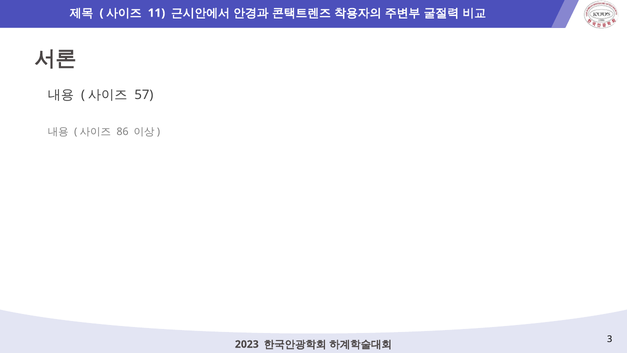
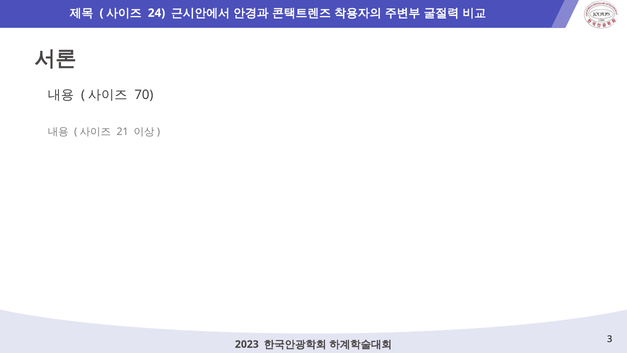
11: 11 -> 24 (157, 13)
57: 57 -> 70 (144, 95)
86: 86 -> 21 (123, 132)
